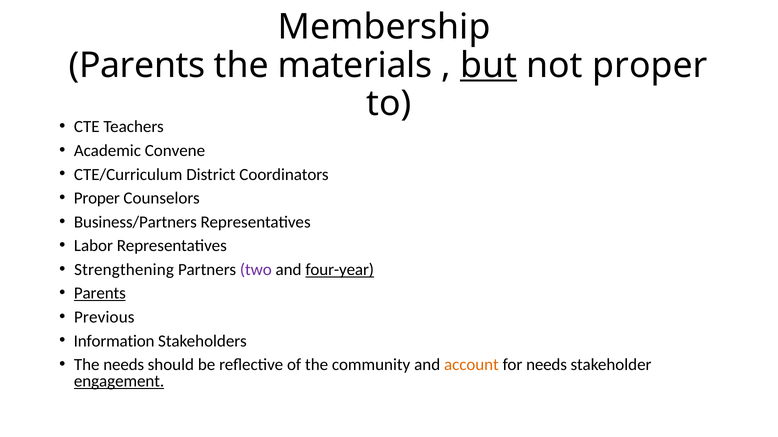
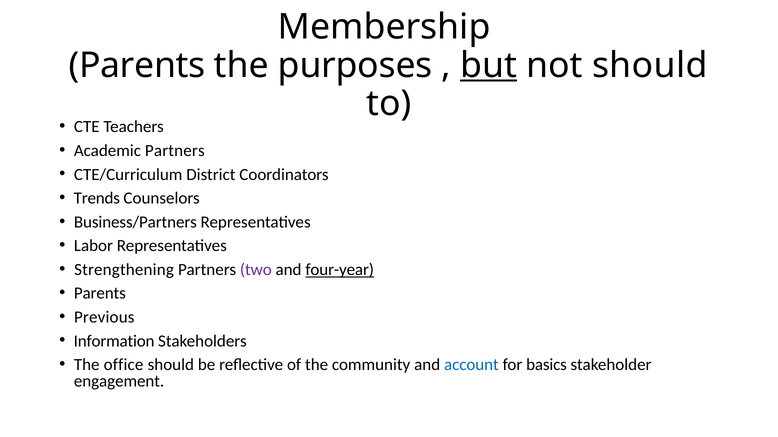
materials: materials -> purposes (355, 65)
not proper: proper -> should (650, 65)
Academic Convene: Convene -> Partners (175, 151)
Proper: Proper -> Trends (97, 198)
Parents underline: present -> none (100, 294)
The needs: needs -> office (124, 365)
account colour: orange -> blue (471, 365)
for needs: needs -> basics (547, 365)
engagement underline: present -> none (119, 382)
